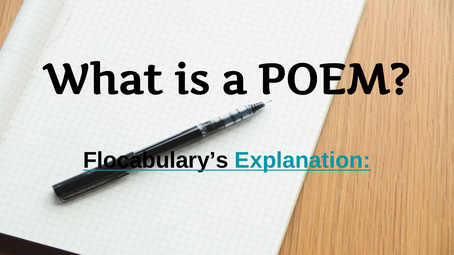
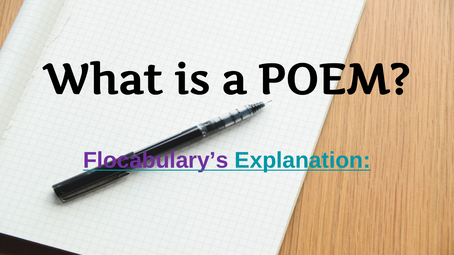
Flocabulary’s colour: black -> purple (156, 160)
